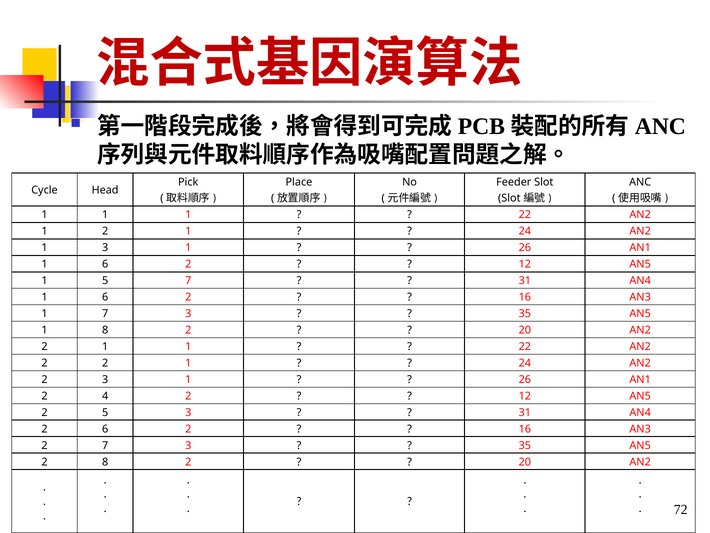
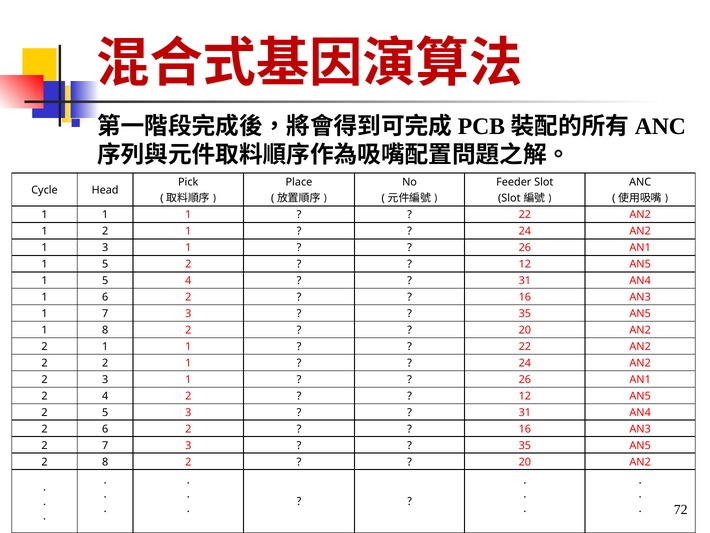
6: 6 -> 5 (105, 264)
5 7: 7 -> 4 (188, 280)
